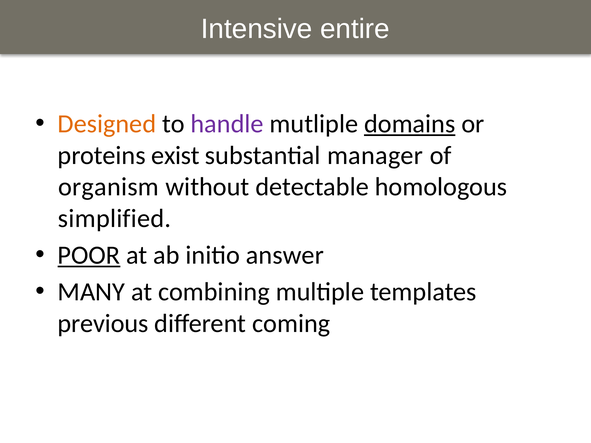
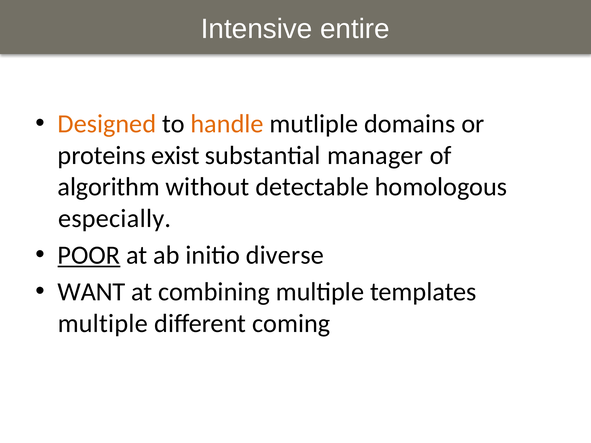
handle colour: purple -> orange (227, 124)
domains underline: present -> none (410, 124)
organism: organism -> algorithm (109, 187)
simplified: simplified -> especially (115, 219)
answer: answer -> diverse (285, 255)
MANY: MANY -> WANT (91, 292)
previous: previous -> multiple (103, 324)
